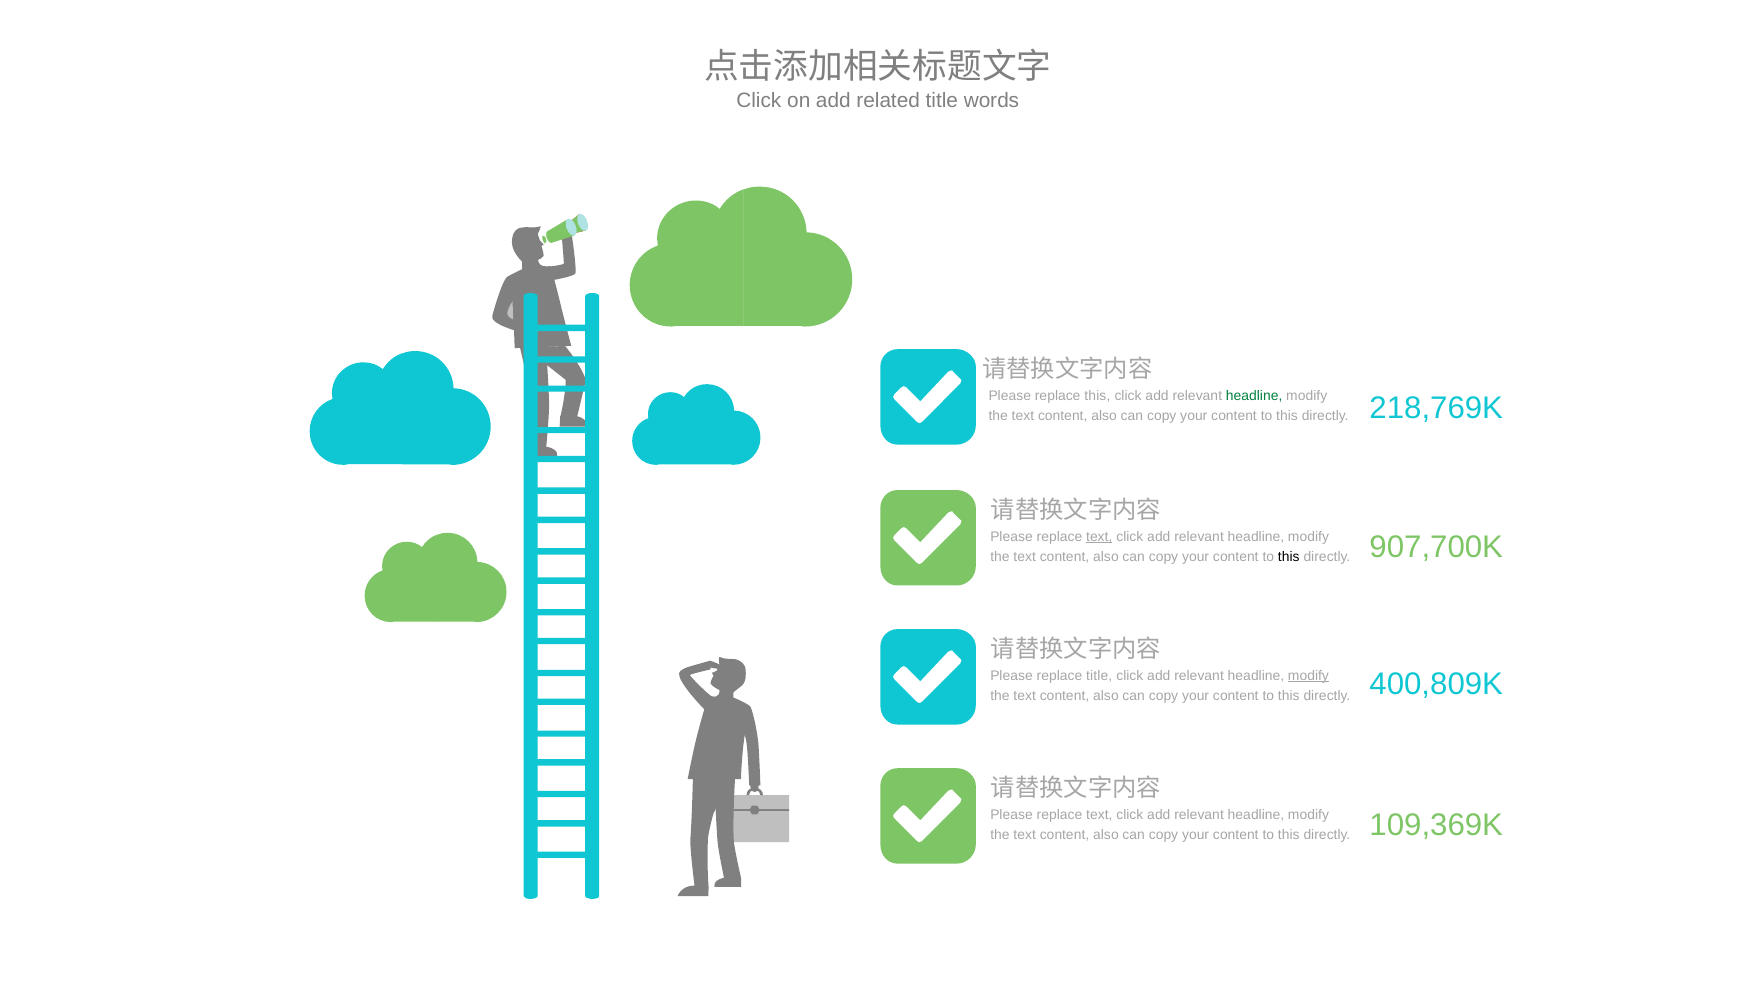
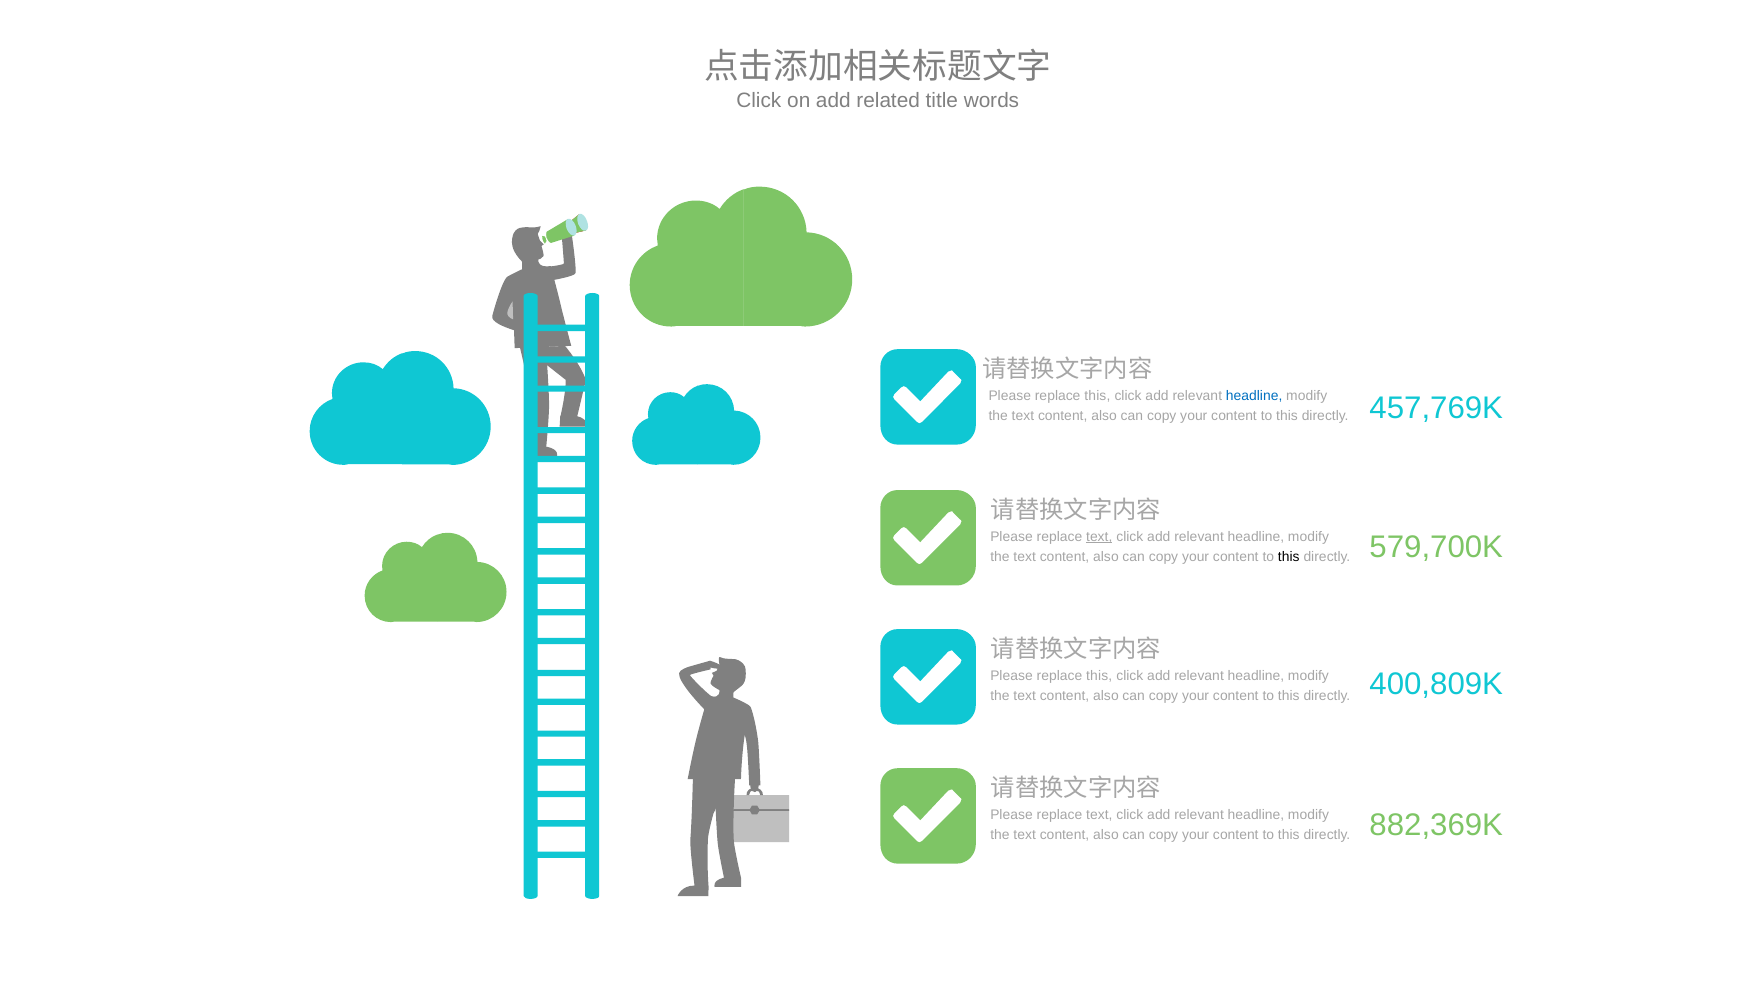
headline colour: green -> blue (1254, 396)
218,769K: 218,769K -> 457,769K (1436, 408)
907,700K: 907,700K -> 579,700K (1436, 547)
title: title -> this (1099, 675)
modify underline: present -> none (1308, 675)
109,369K: 109,369K -> 882,369K (1436, 825)
